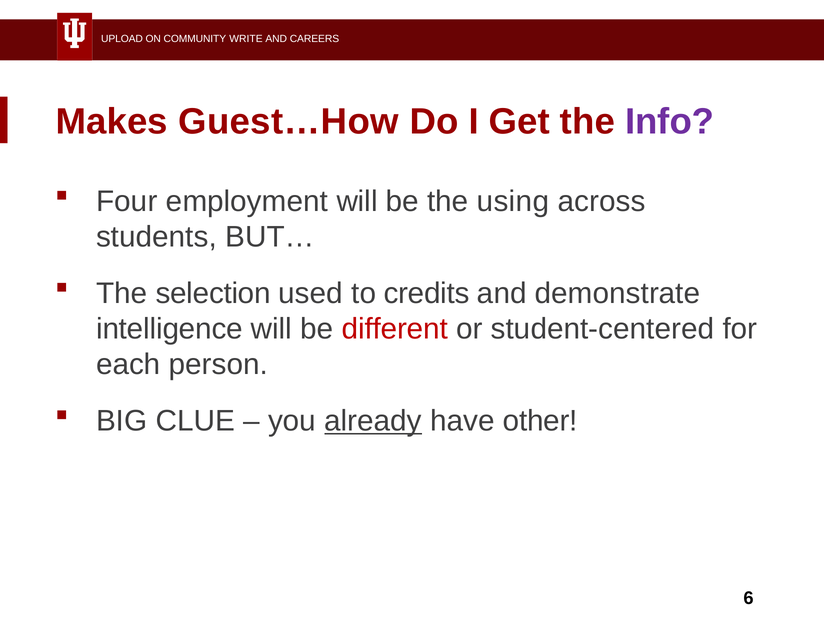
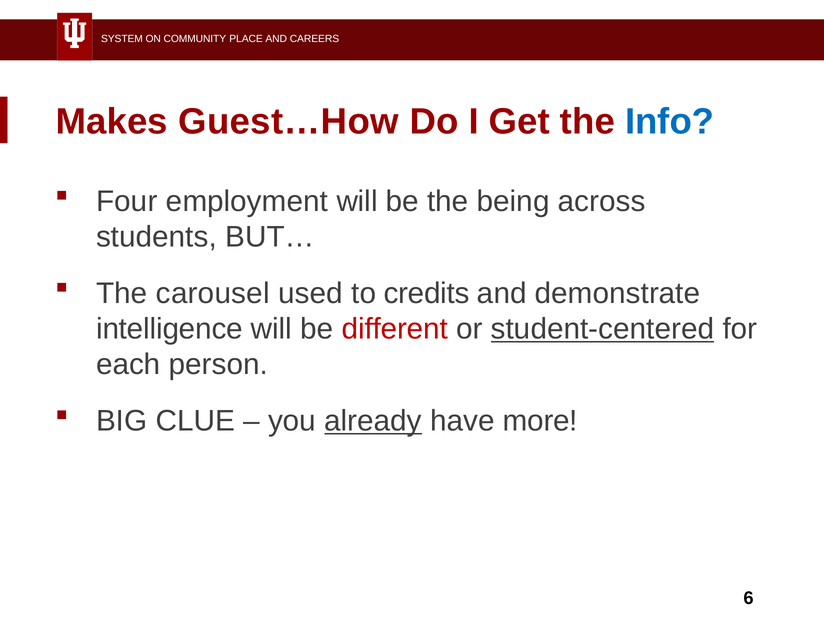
UPLOAD: UPLOAD -> SYSTEM (122, 39)
WRITE: WRITE -> PLACE (246, 39)
Info colour: purple -> blue (670, 122)
using: using -> being (513, 201)
selection: selection -> carousel (213, 293)
student-centered underline: none -> present (602, 329)
other: other -> more (540, 421)
